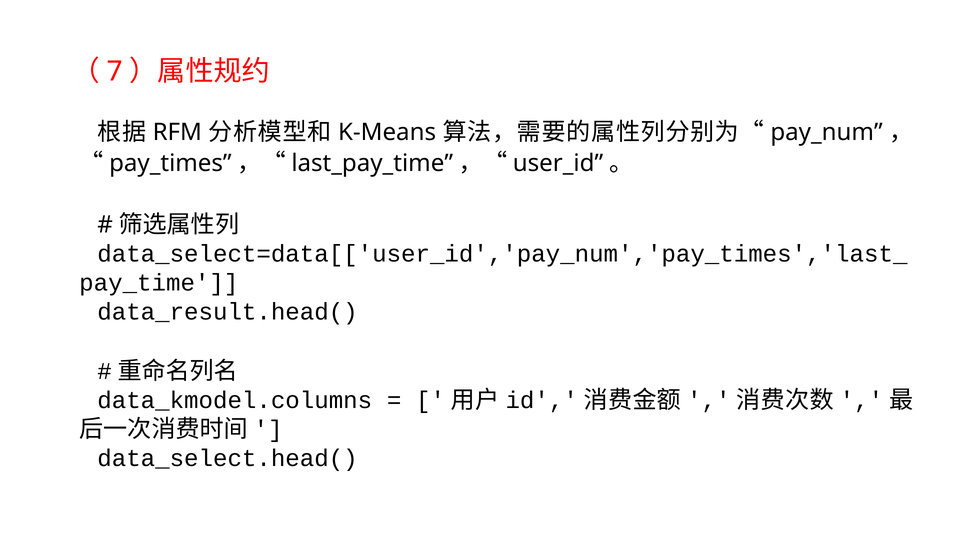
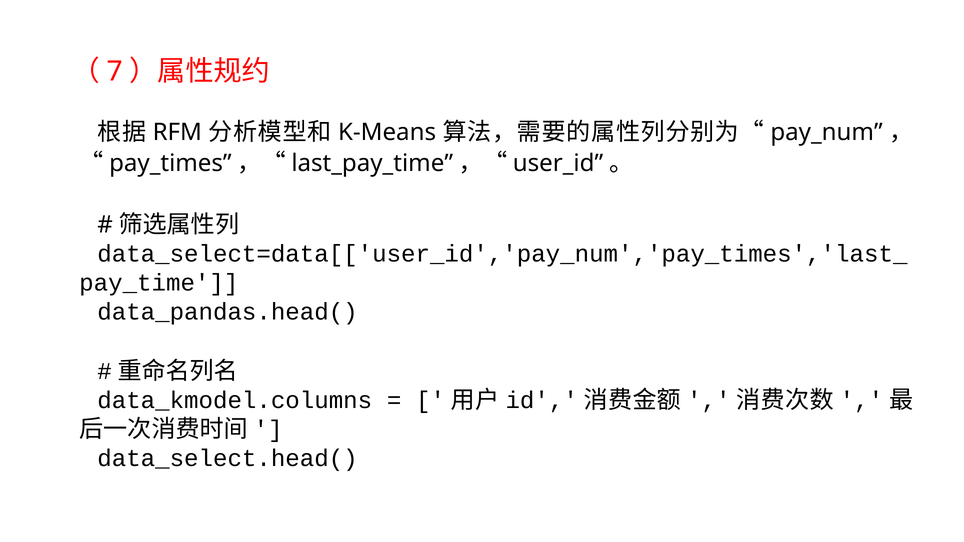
data_result.head(: data_result.head( -> data_pandas.head( (228, 312)
